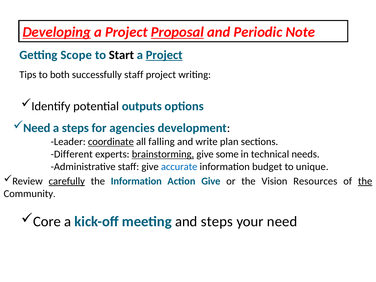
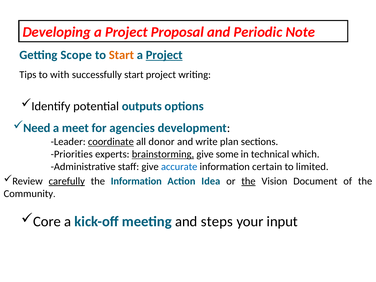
Developing underline: present -> none (57, 32)
Proposal underline: present -> none (177, 32)
Start colour: black -> orange (121, 55)
both: both -> with (60, 75)
successfully staff: staff -> start (134, 75)
a steps: steps -> meet (75, 128)
falling: falling -> donor (162, 142)
Different: Different -> Priorities (72, 154)
needs: needs -> which (306, 154)
budget: budget -> certain (267, 167)
unique: unique -> limited (312, 167)
Action Give: Give -> Idea (211, 181)
the underline: none -> present (248, 181)
Resources: Resources -> Document (315, 181)
the underline: present -> none (365, 181)
your need: need -> input (282, 222)
